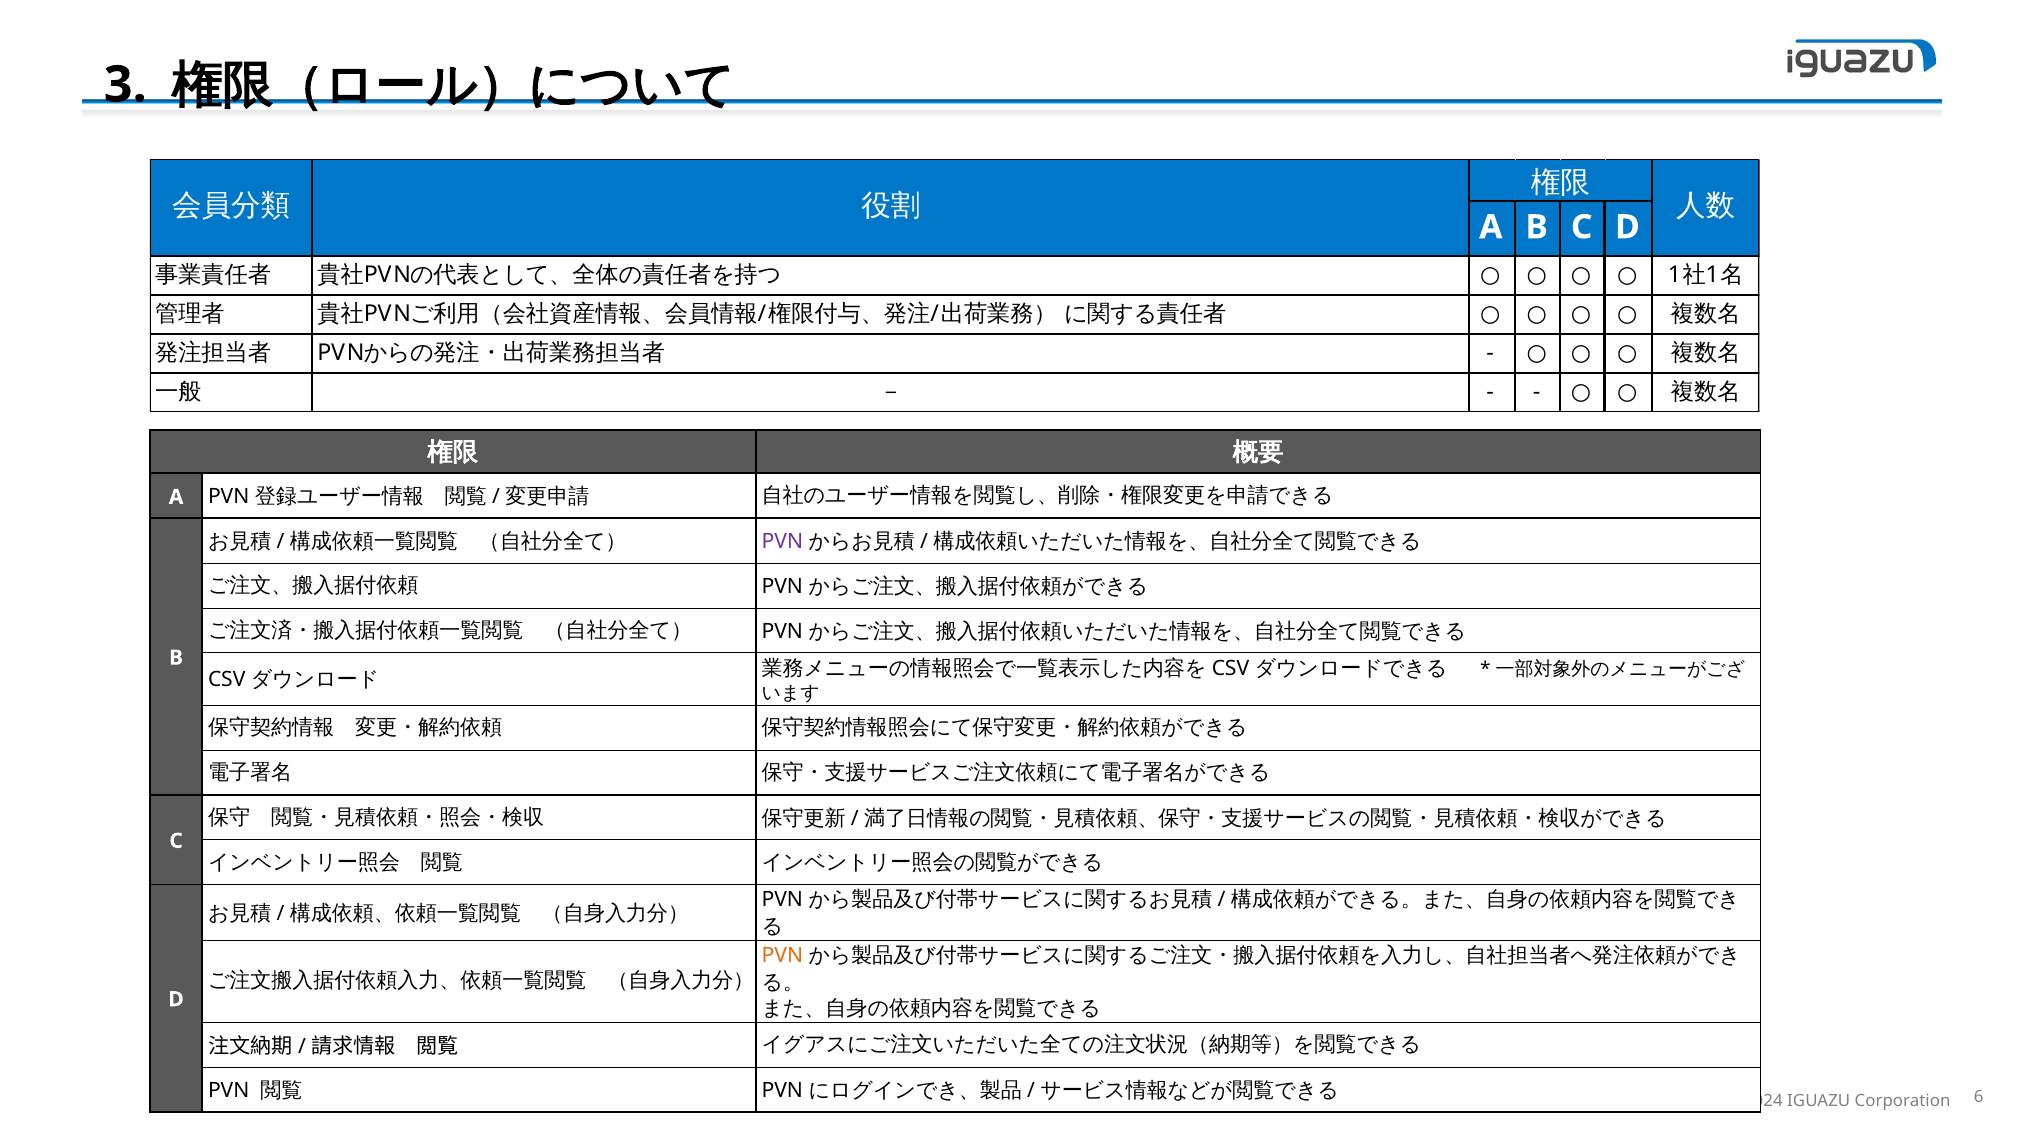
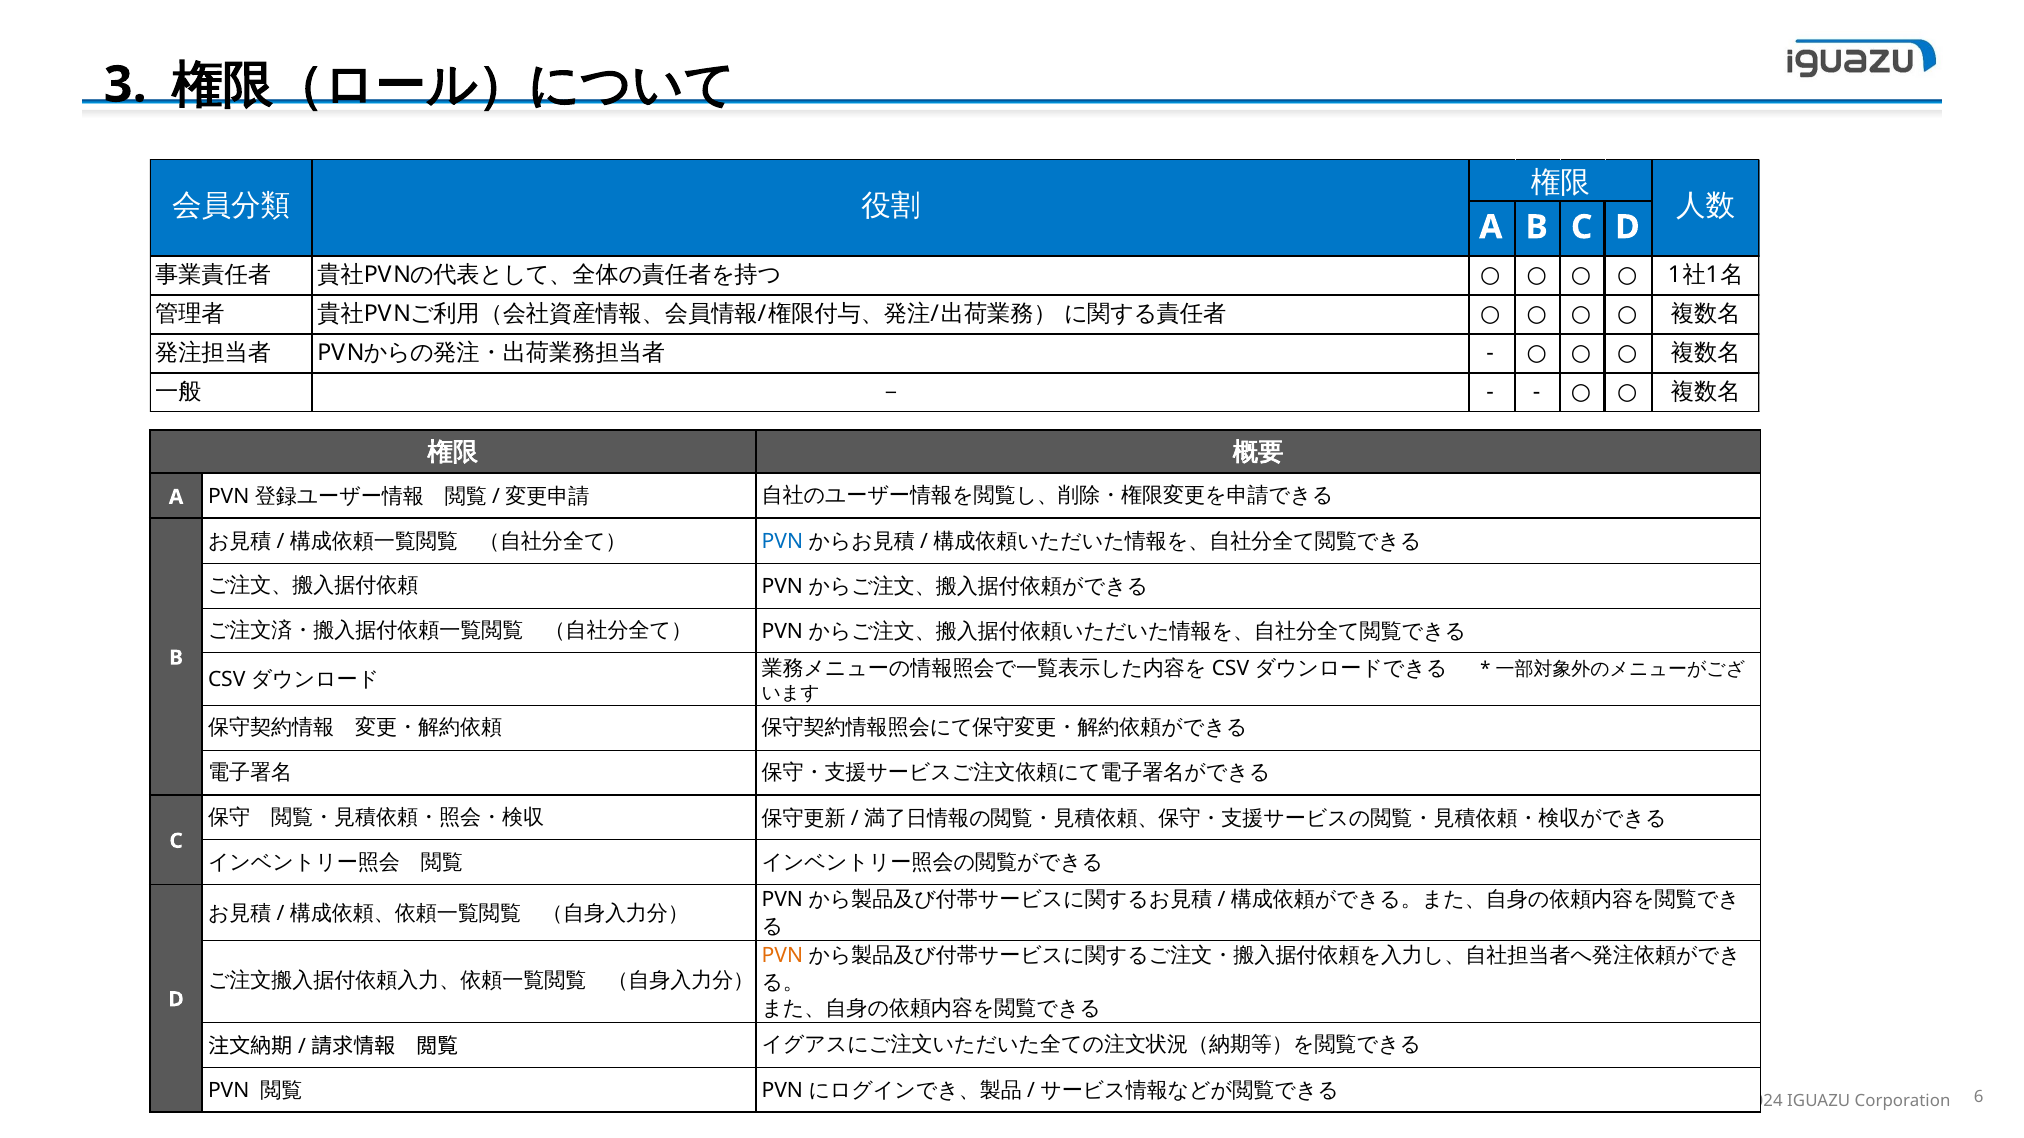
PVN colour: purple -> blue (782, 542)
